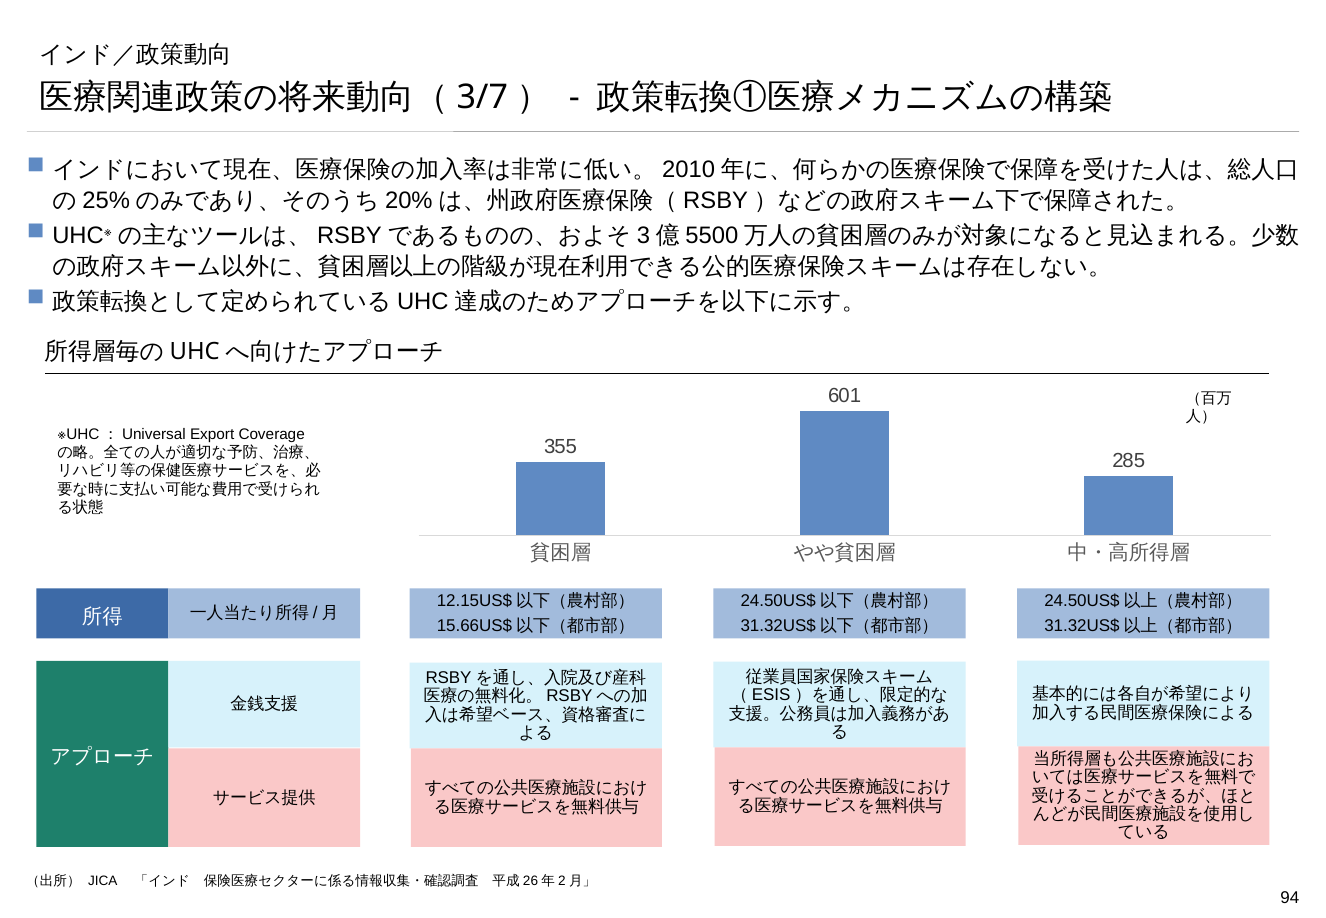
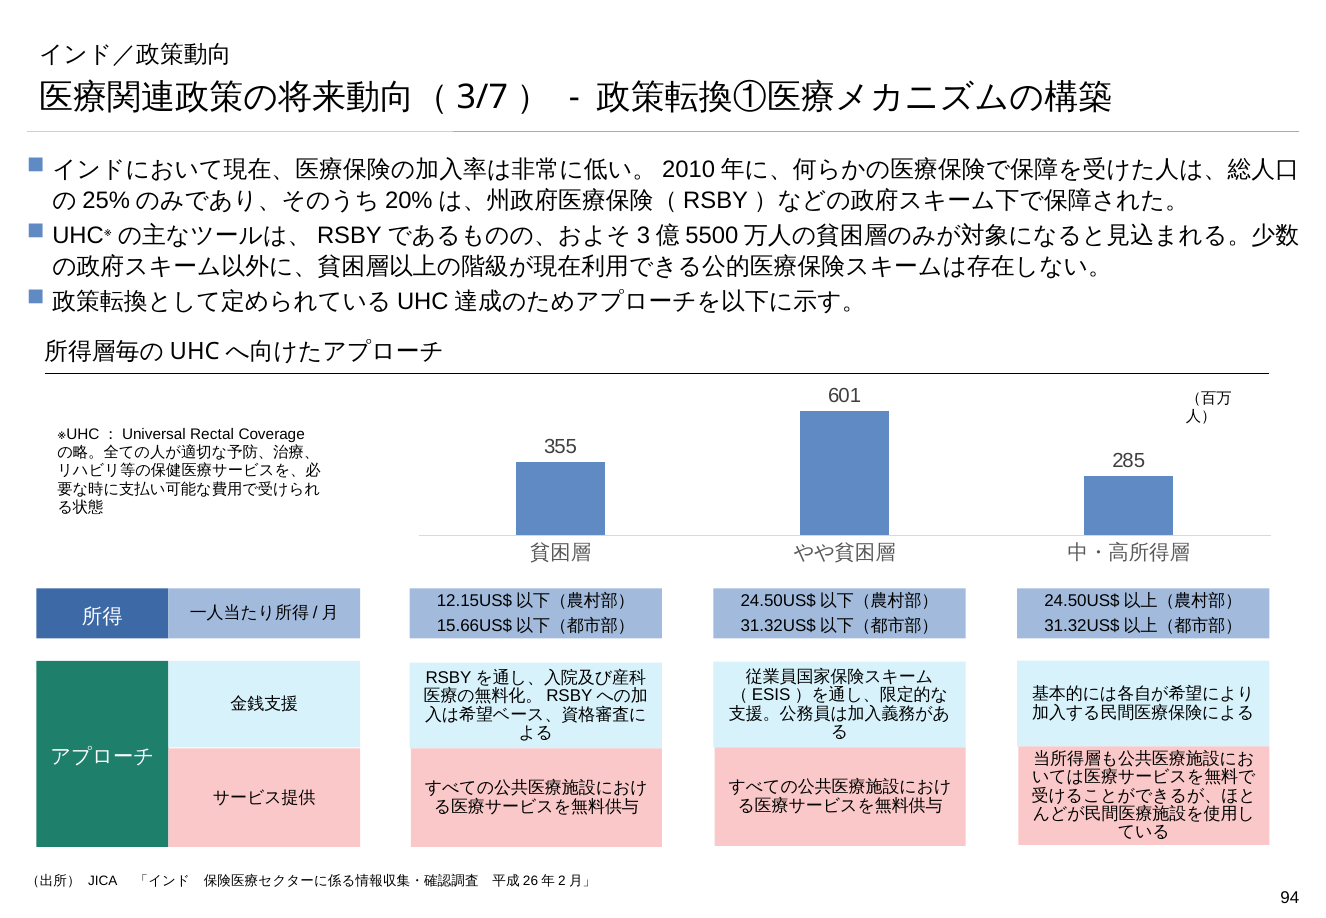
Export: Export -> Rectal (212, 434)
